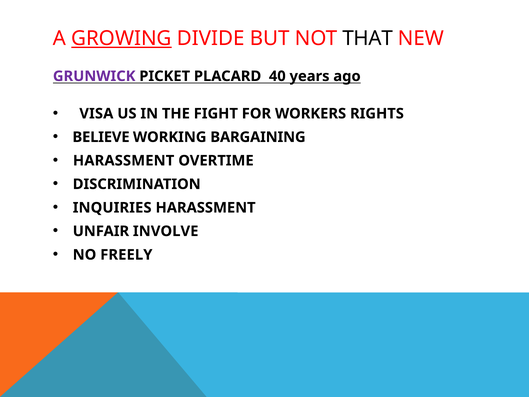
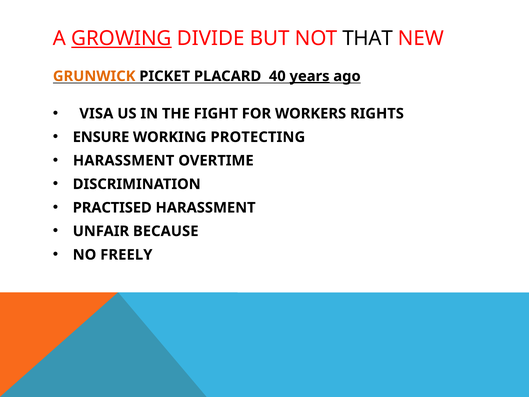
GRUNWICK colour: purple -> orange (94, 76)
years underline: none -> present (310, 76)
BELIEVE: BELIEVE -> ENSURE (101, 137)
BARGAINING: BARGAINING -> PROTECTING (258, 137)
INQUIRIES: INQUIRIES -> PRACTISED (112, 208)
INVOLVE: INVOLVE -> BECAUSE (166, 231)
